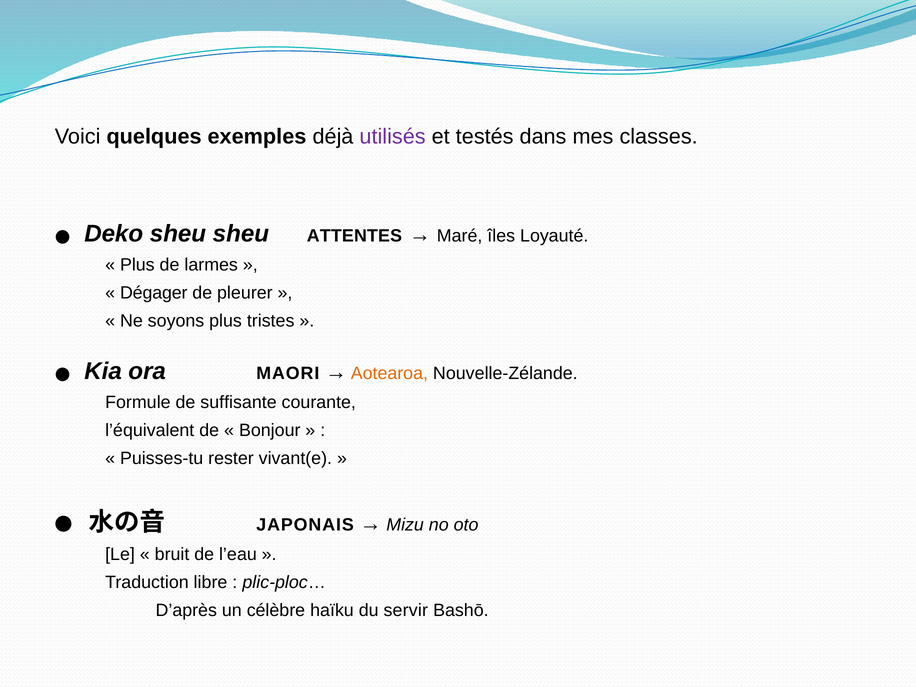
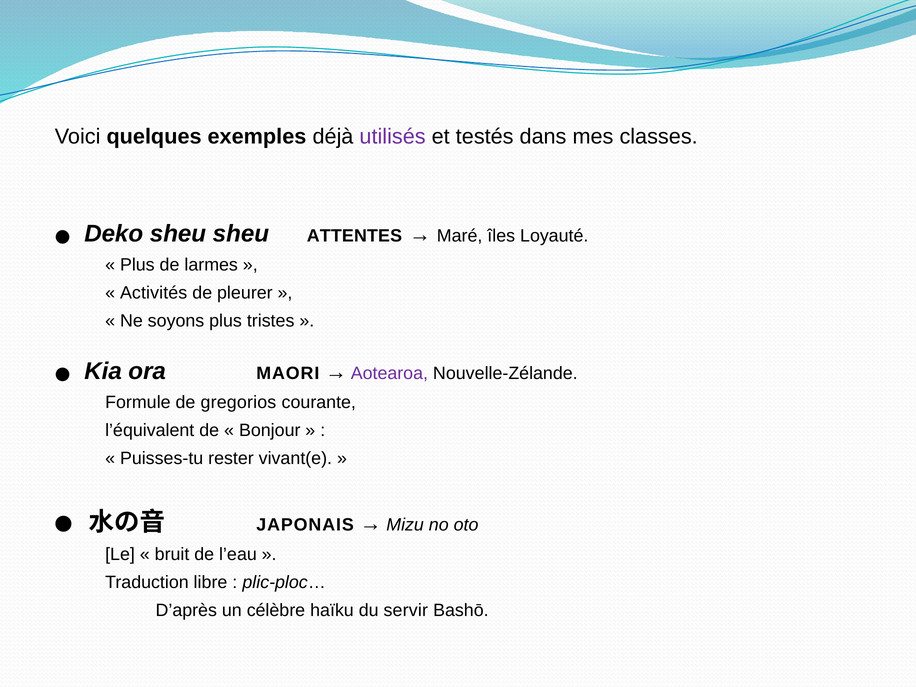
Dégager: Dégager -> Activités (154, 293)
Aotearoa colour: orange -> purple (389, 373)
suffisante: suffisante -> gregorios (238, 403)
